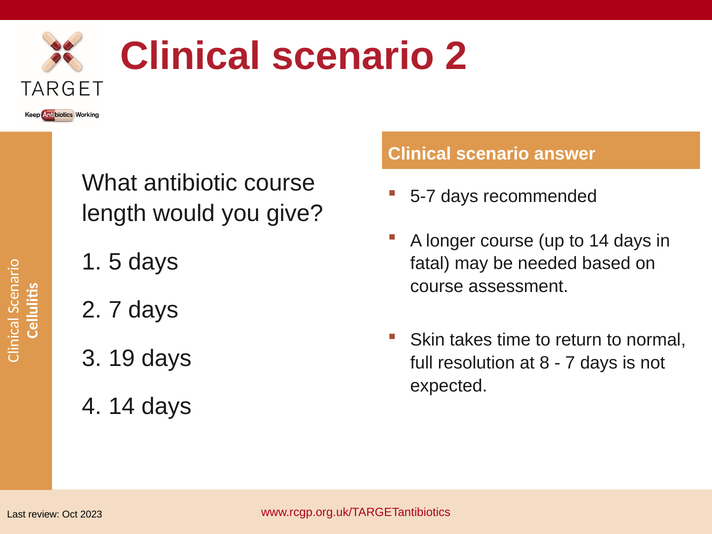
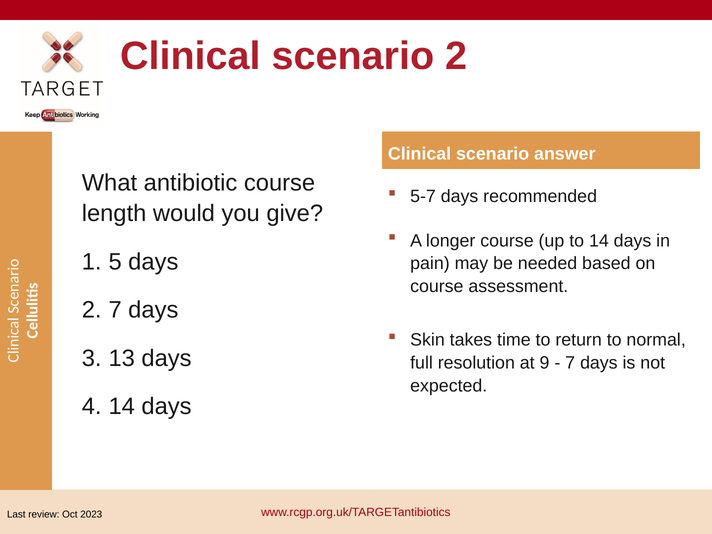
fatal: fatal -> pain (430, 264)
19: 19 -> 13 (122, 358)
8: 8 -> 9 (545, 363)
